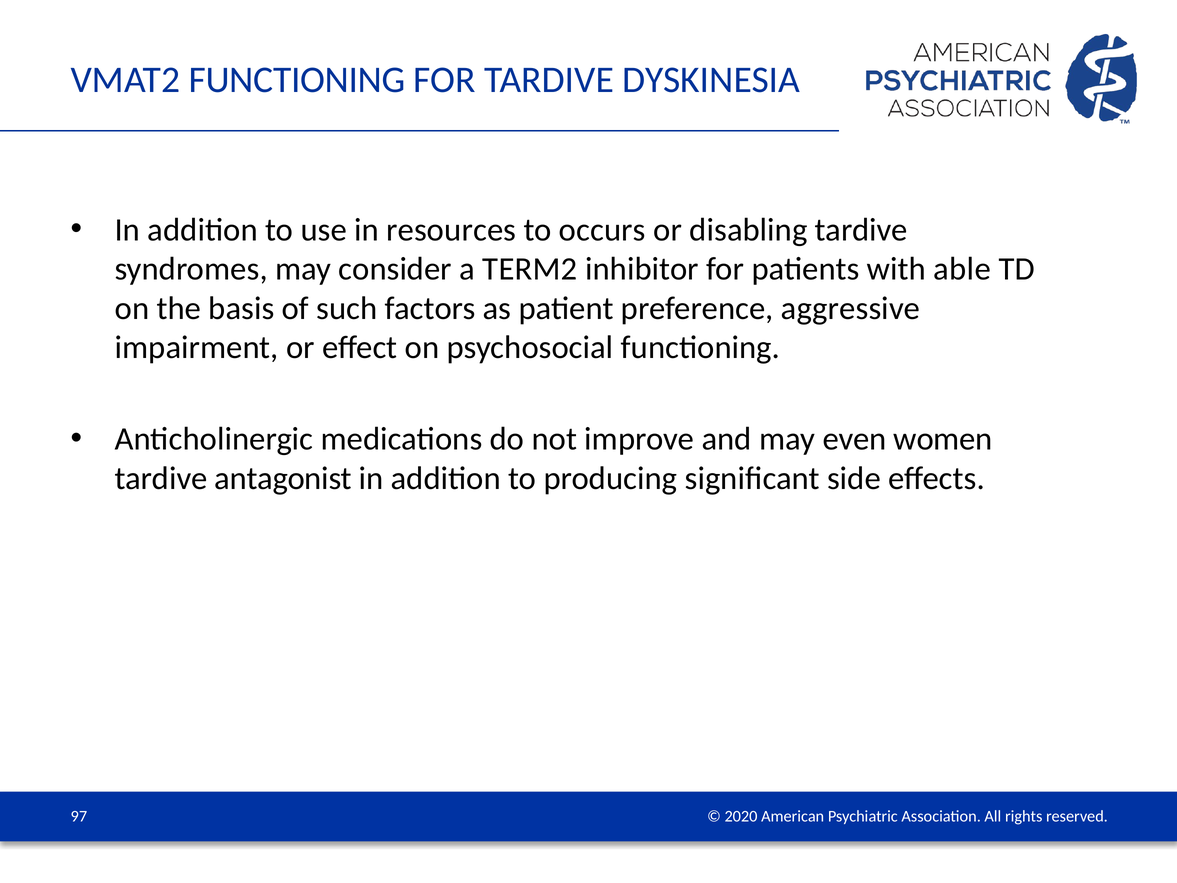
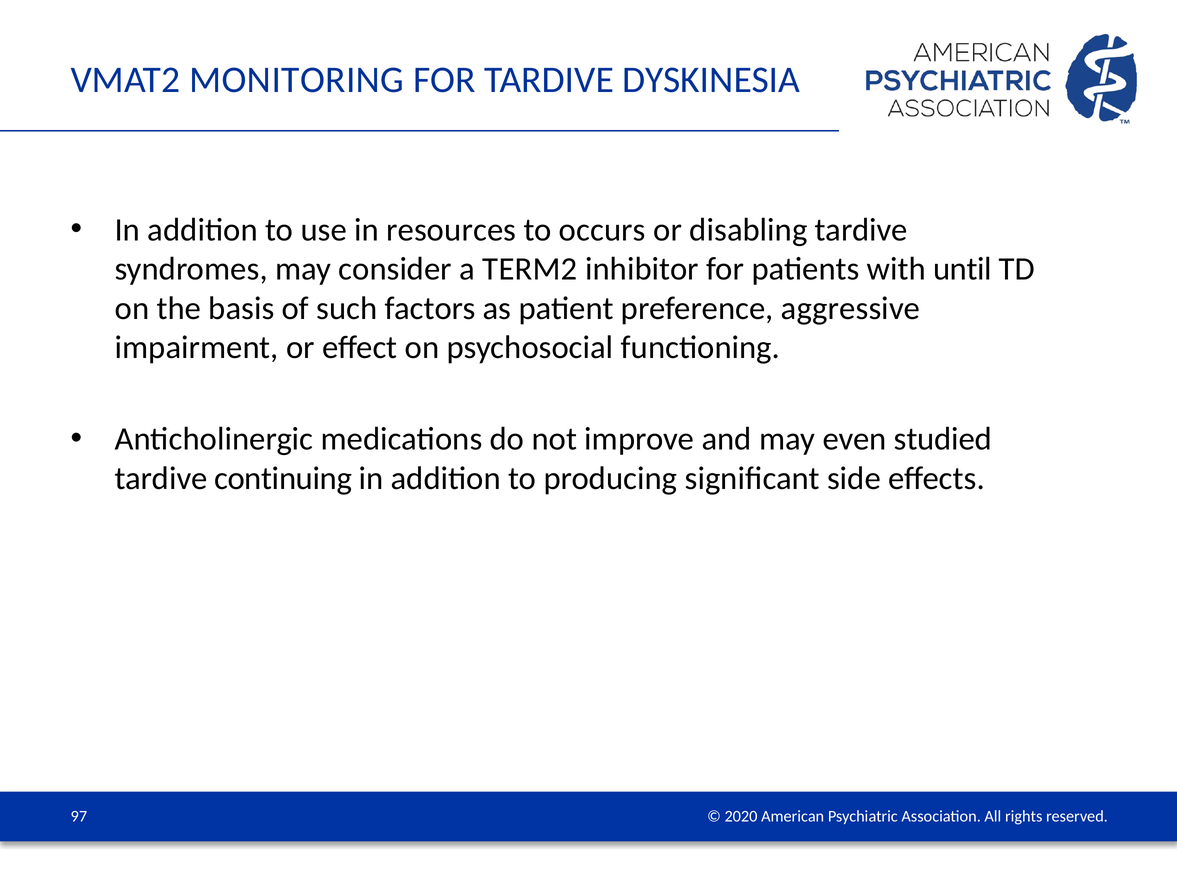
VMAT2 FUNCTIONING: FUNCTIONING -> MONITORING (297, 80)
able: able -> until (963, 269)
women: women -> studied (943, 439)
antagonist: antagonist -> continuing (283, 478)
